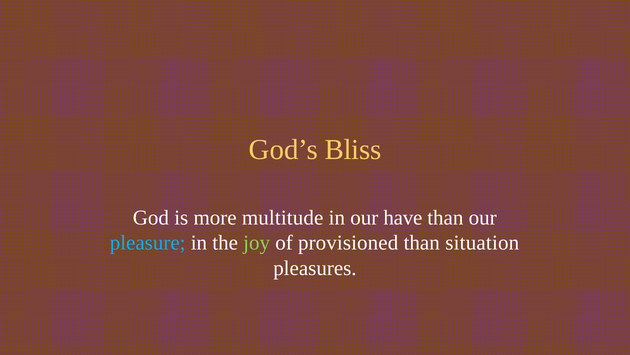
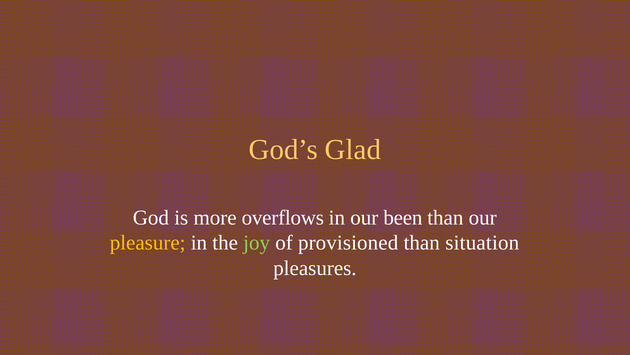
Bliss: Bliss -> Glad (353, 150)
multitude: multitude -> overflows (283, 217)
have: have -> been (403, 217)
pleasure colour: light blue -> yellow (148, 242)
